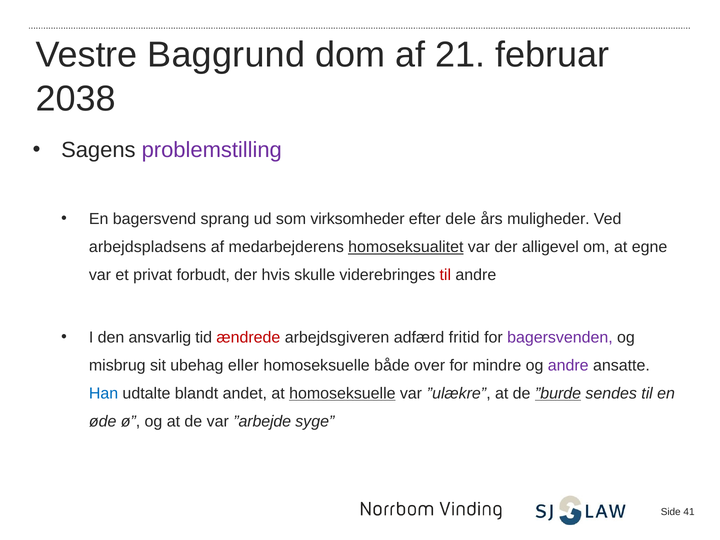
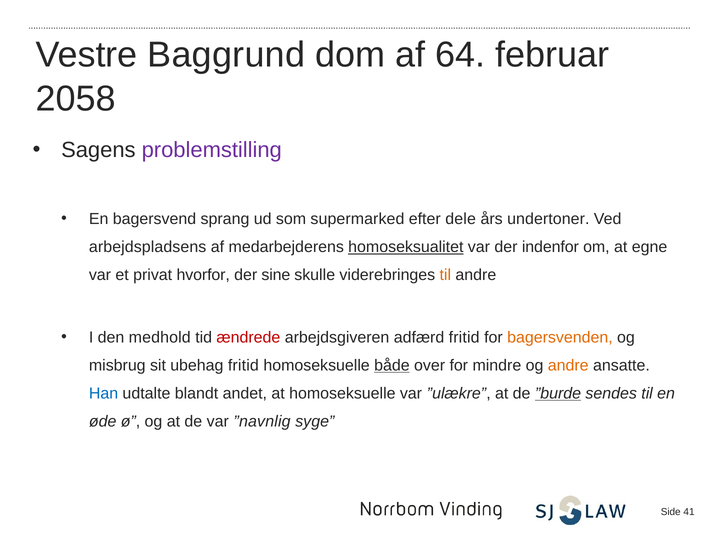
21: 21 -> 64 (460, 55)
2038: 2038 -> 2058 (76, 99)
virksomheder: virksomheder -> supermarked (357, 219)
muligheder: muligheder -> undertoner (548, 219)
alligevel: alligevel -> indenfor (550, 247)
forbudt: forbudt -> hvorfor (203, 275)
hvis: hvis -> sine (276, 275)
til colour: red -> orange (445, 275)
ansvarlig: ansvarlig -> medhold (160, 337)
bagersvenden colour: purple -> orange (560, 337)
ubehag eller: eller -> fritid (243, 365)
både underline: none -> present (392, 365)
andre colour: purple -> orange (568, 365)
homoseksuelle underline: present -> none (342, 393)
”arbejde: ”arbejde -> ”navnlig (262, 421)
